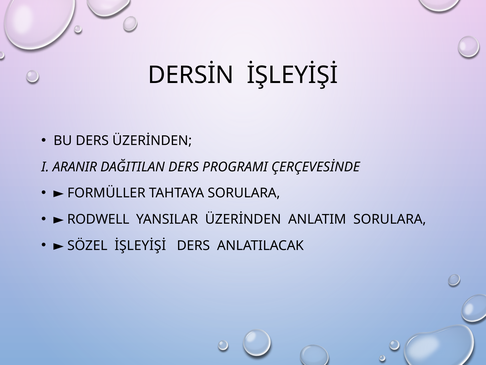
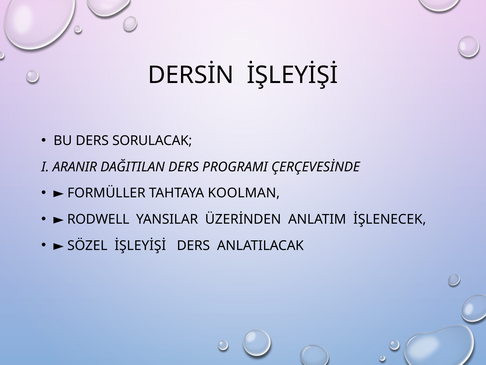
DERS ÜZERİNDEN: ÜZERİNDEN -> SORULACAK (152, 141)
TAHTAYA SORULARA: SORULARA -> KOOLMAN (244, 193)
ANLATIM SORULARA: SORULARA -> İŞLENECEK (390, 219)
